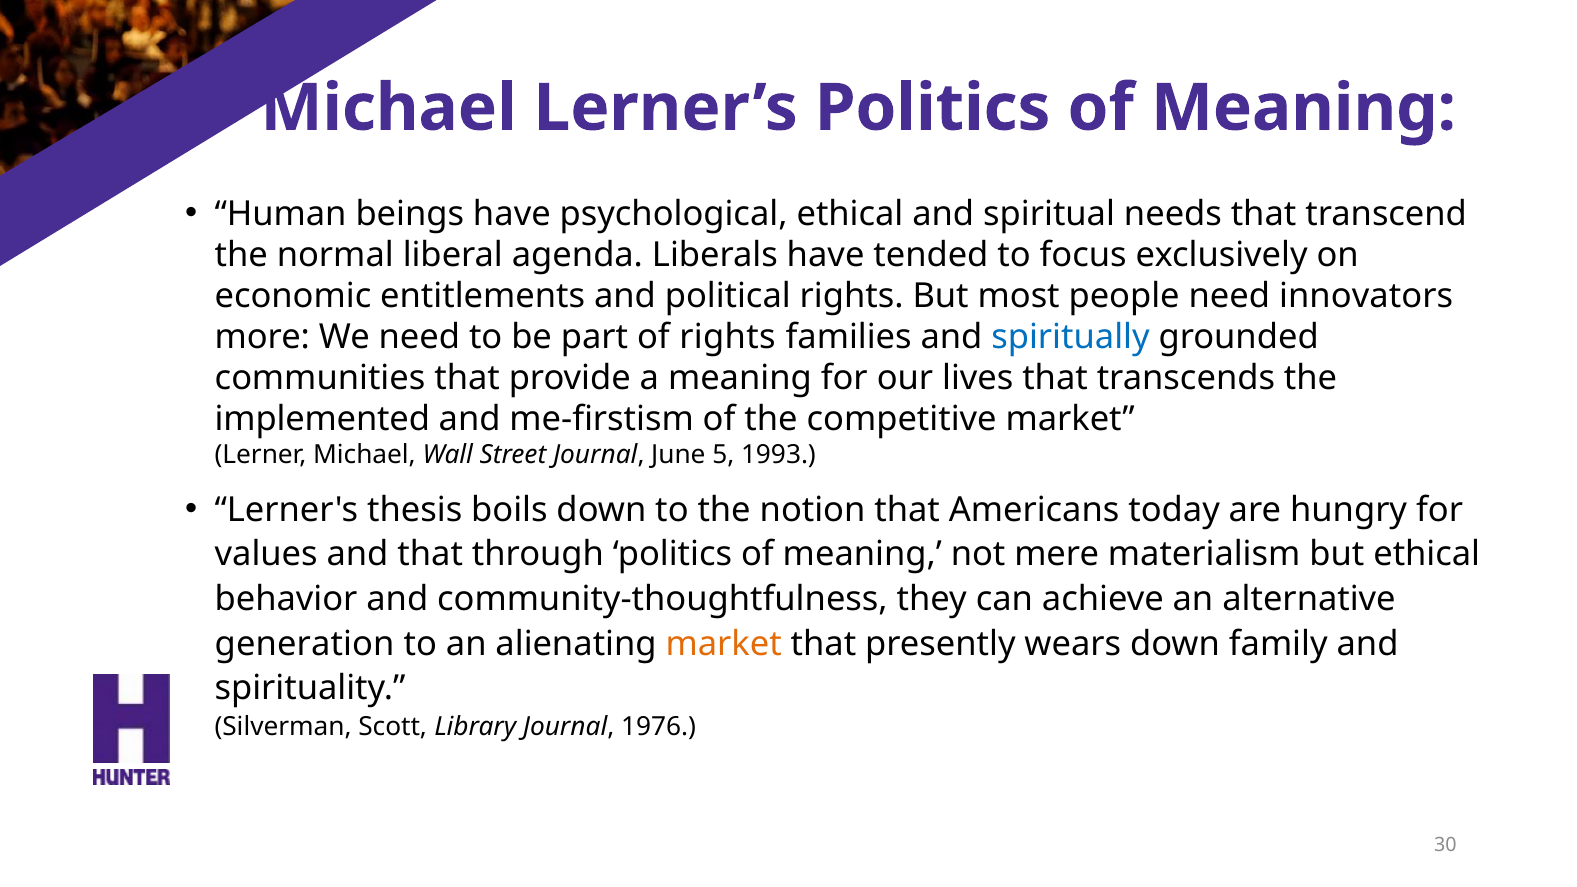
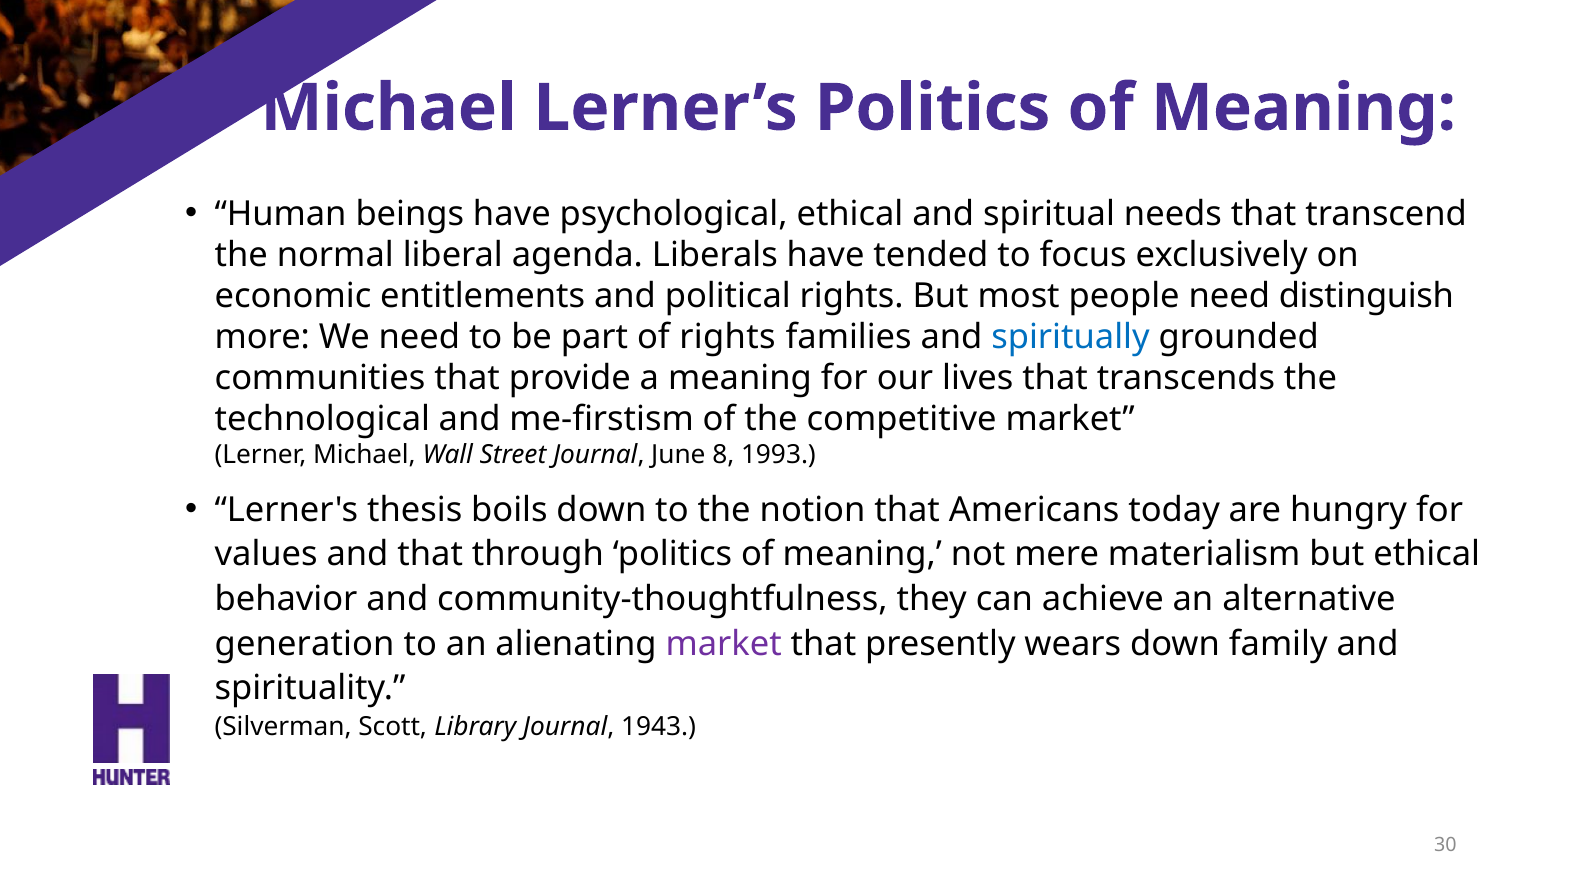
innovators: innovators -> distinguish (1366, 296)
implemented: implemented -> technological (322, 419)
5: 5 -> 8 (723, 455)
market colour: orange -> purple (724, 644)
1976: 1976 -> 1943 (659, 727)
